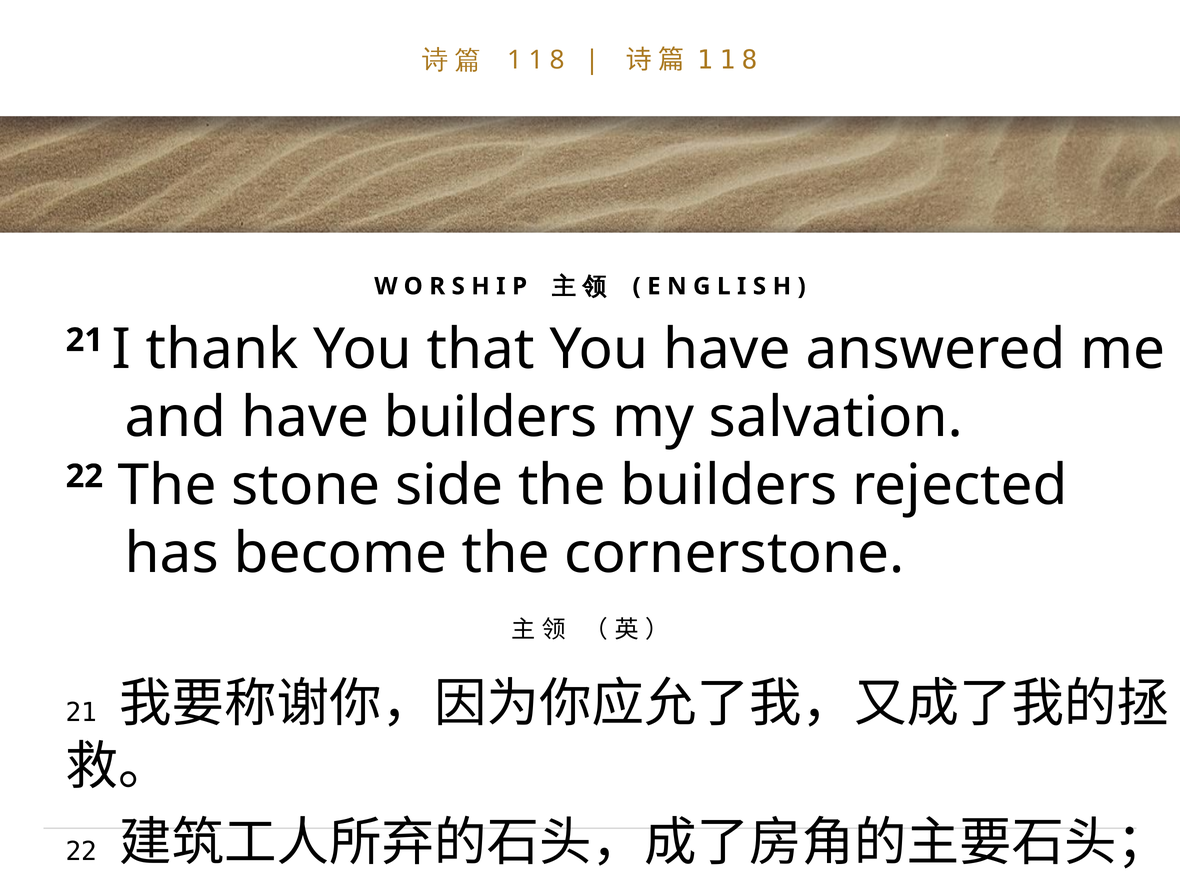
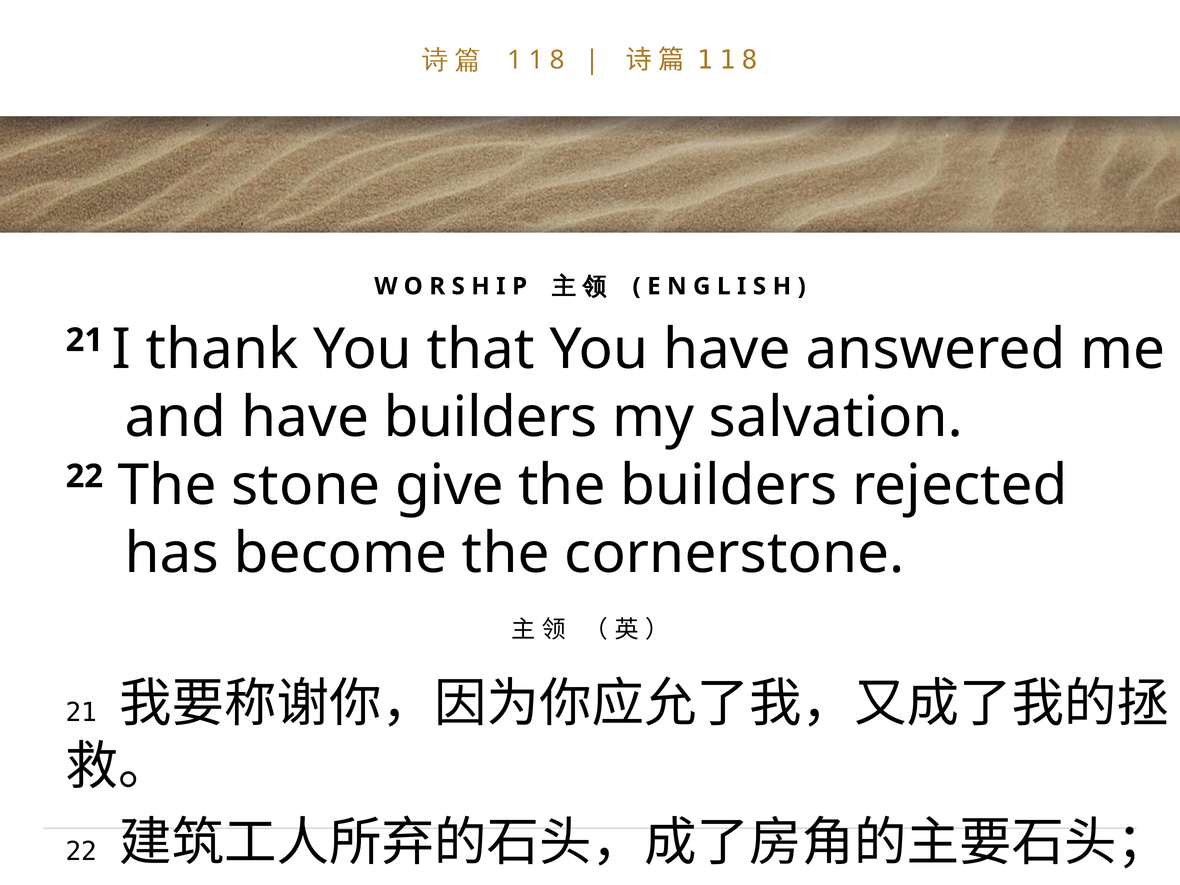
side: side -> give (449, 486)
